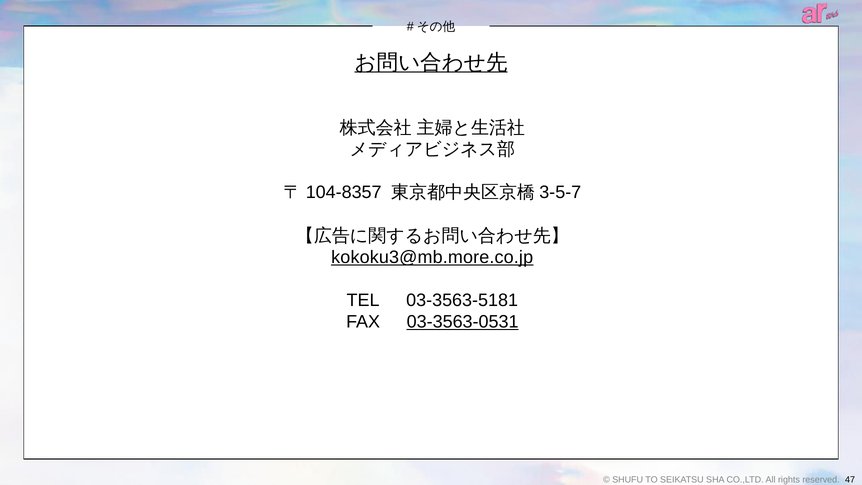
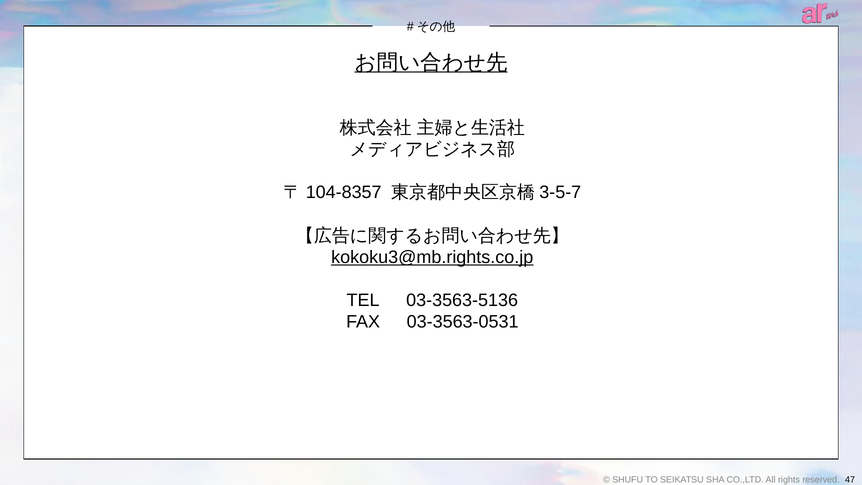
kokoku3@mb.more.co.jp: kokoku3@mb.more.co.jp -> kokoku3@mb.rights.co.jp (432, 257)
03-3563-5181: 03-3563-5181 -> 03-3563-5136 (462, 300)
03-3563-0531 underline: present -> none (463, 322)
